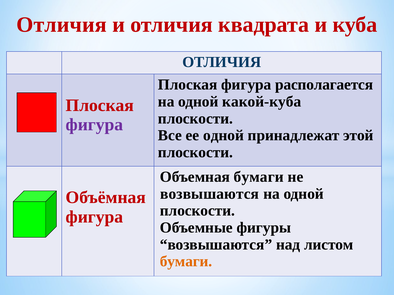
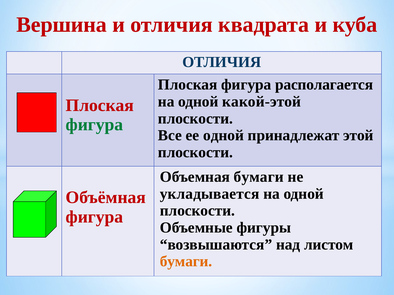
Отличия: Отличия -> Вершина (62, 25)
какой-куба: какой-куба -> какой-этой (262, 102)
фигура colour: purple -> green (94, 125)
возвышаются: возвышаются -> укладывается (210, 194)
